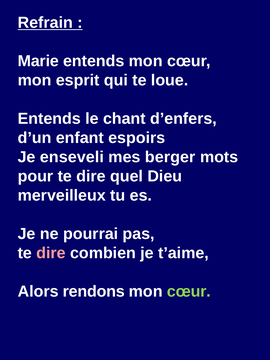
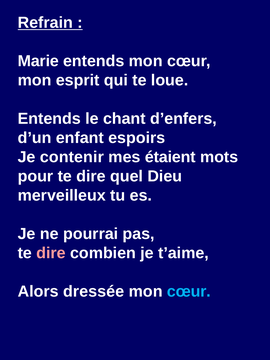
enseveli: enseveli -> contenir (72, 157)
berger: berger -> étaient (170, 157)
rendons: rendons -> dressée (94, 292)
cœur colour: light green -> light blue (189, 292)
